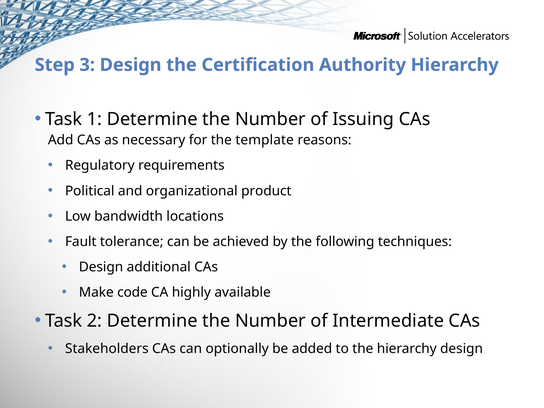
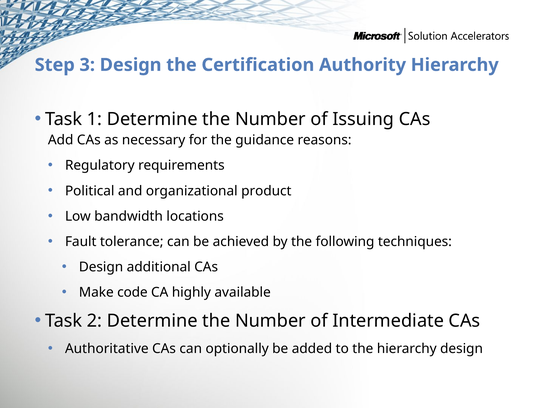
template: template -> guidance (265, 140)
Stakeholders: Stakeholders -> Authoritative (107, 349)
